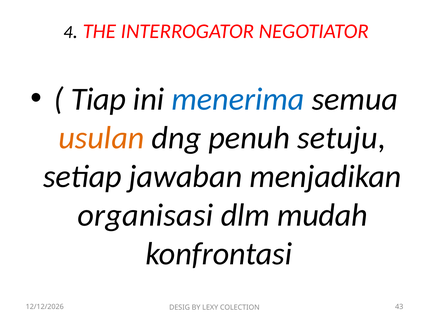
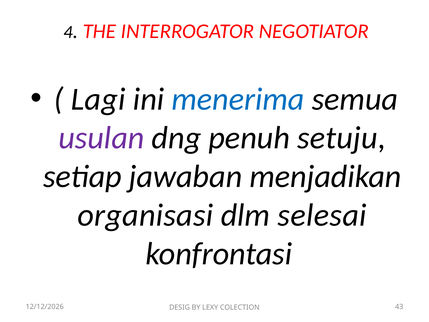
Tiap: Tiap -> Lagi (98, 99)
usulan colour: orange -> purple (101, 138)
mudah: mudah -> selesai (322, 215)
